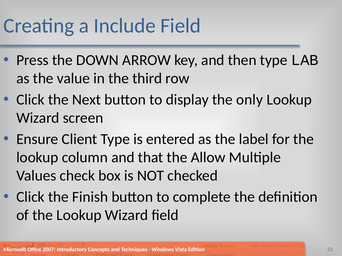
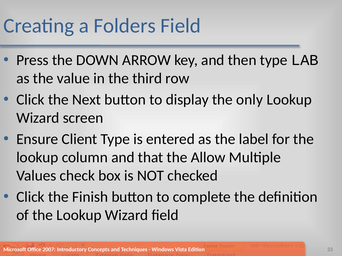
Include: Include -> Folders (125, 26)
